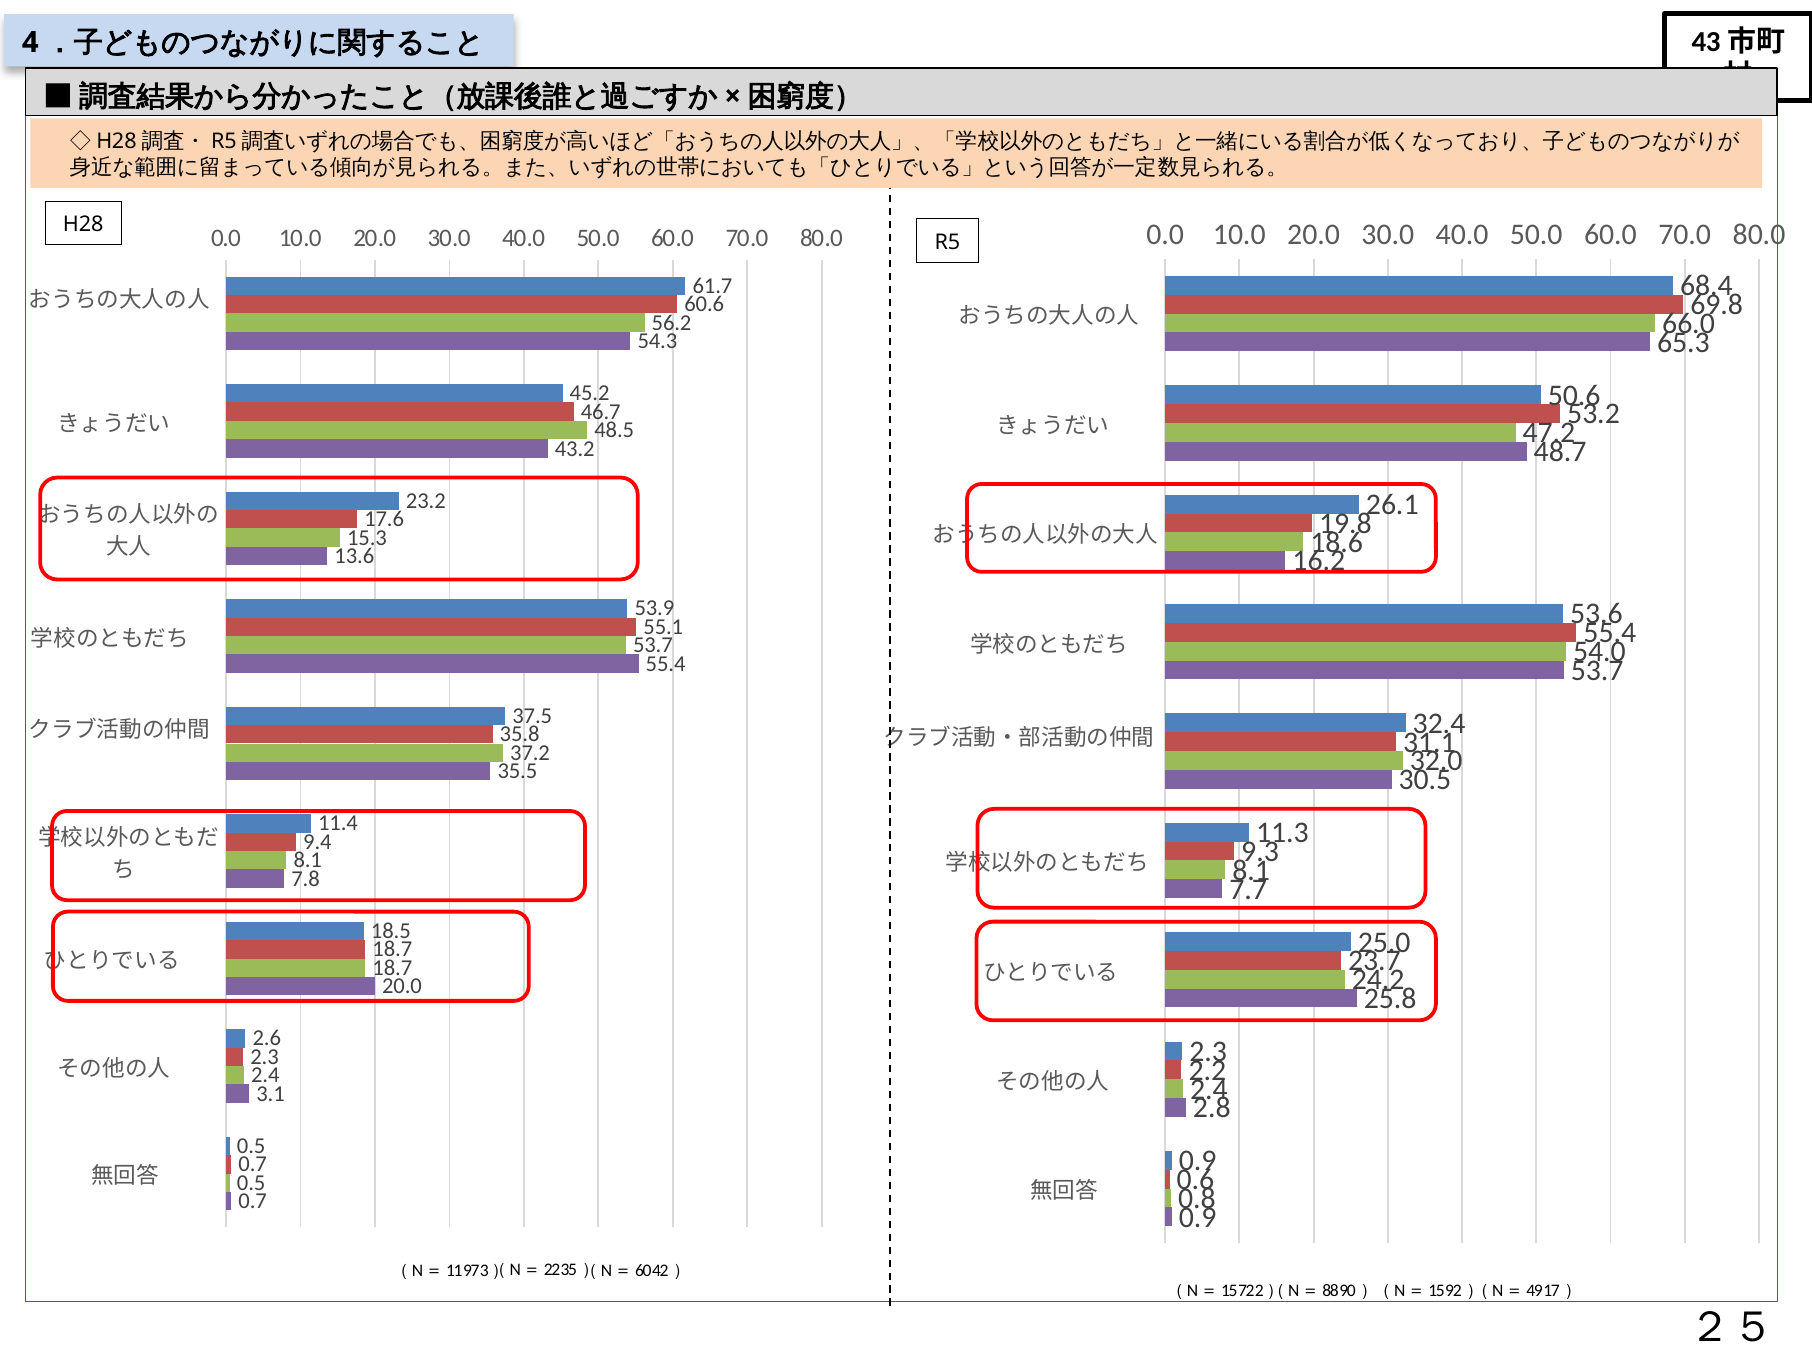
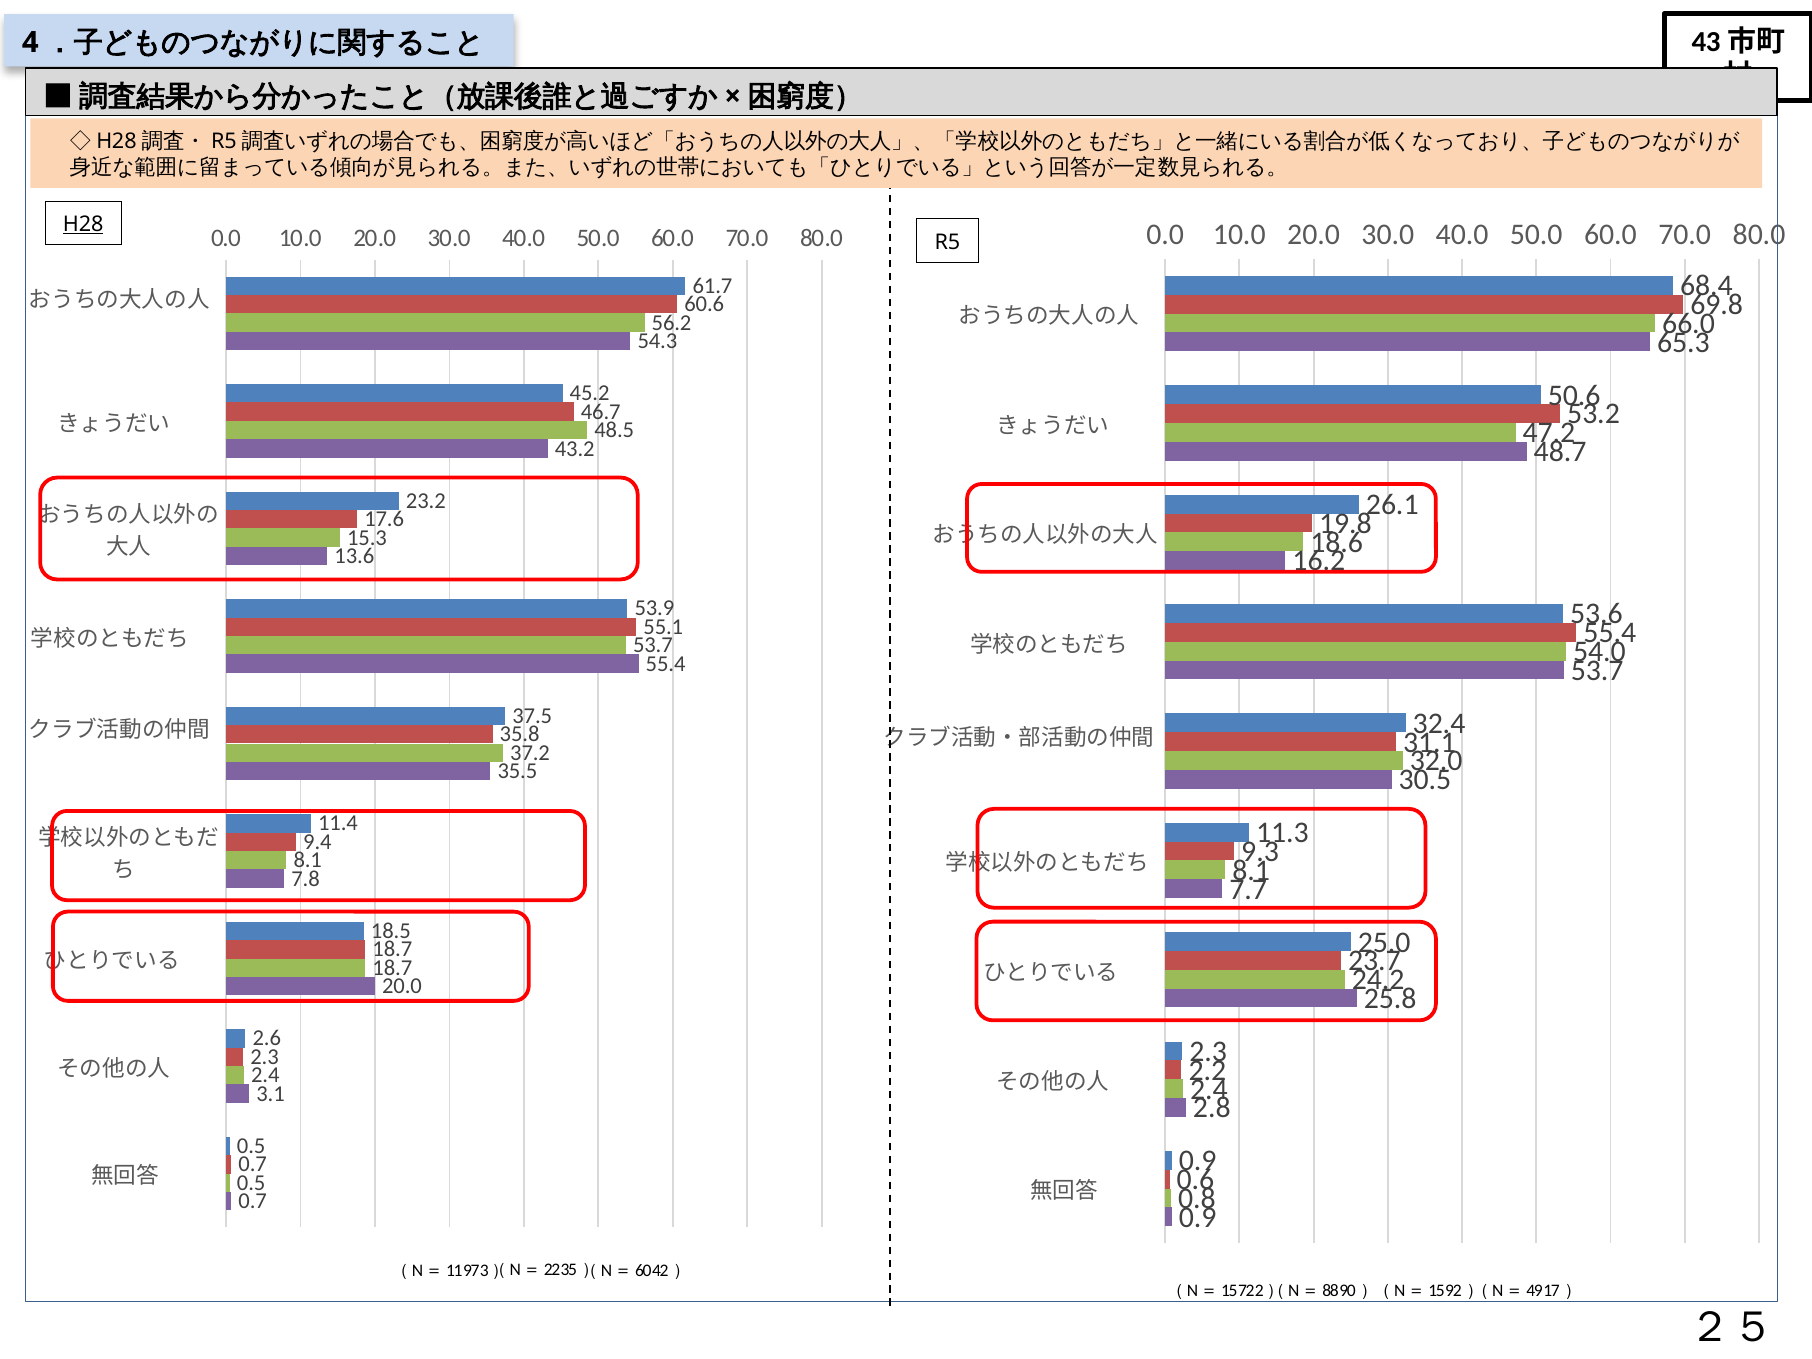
H28 underline: none -> present (83, 224)
